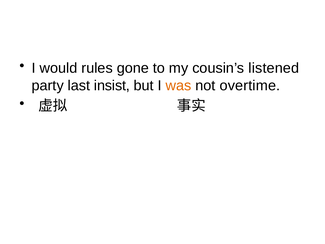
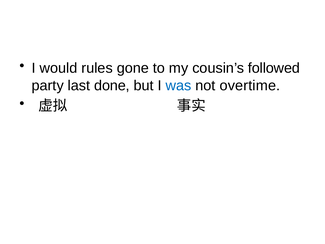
listened: listened -> followed (274, 68)
insist: insist -> done (112, 85)
was colour: orange -> blue (179, 85)
